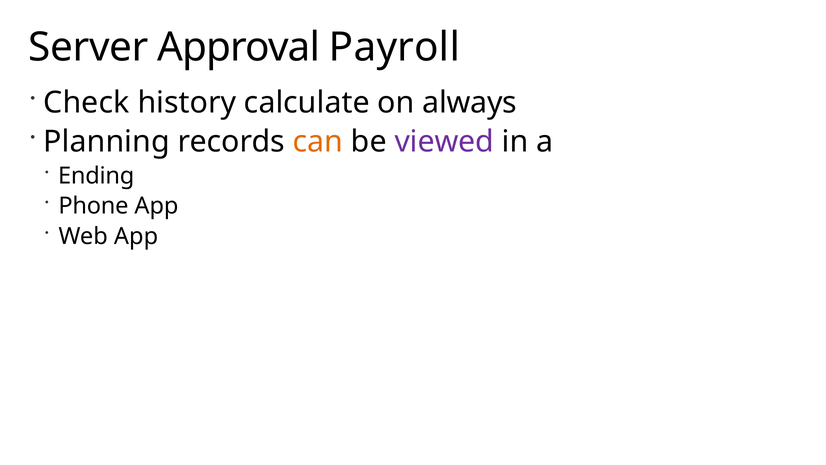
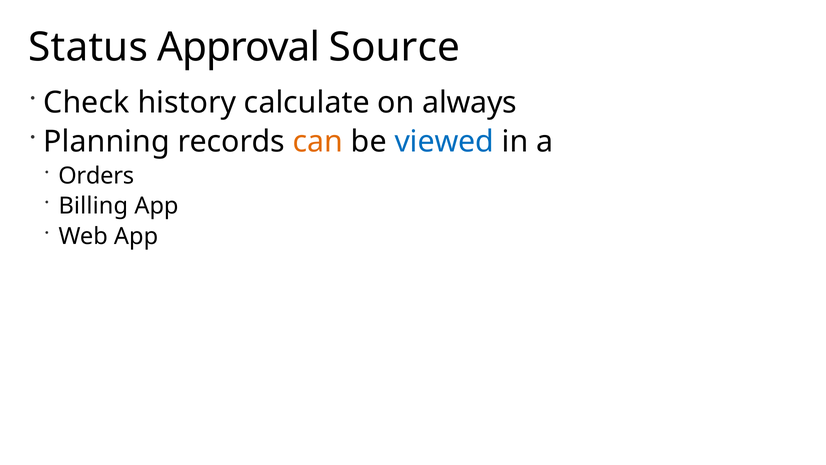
Server: Server -> Status (88, 47)
Payroll: Payroll -> Source (395, 47)
viewed colour: purple -> blue (444, 142)
Ending: Ending -> Orders (96, 176)
Phone: Phone -> Billing (93, 206)
